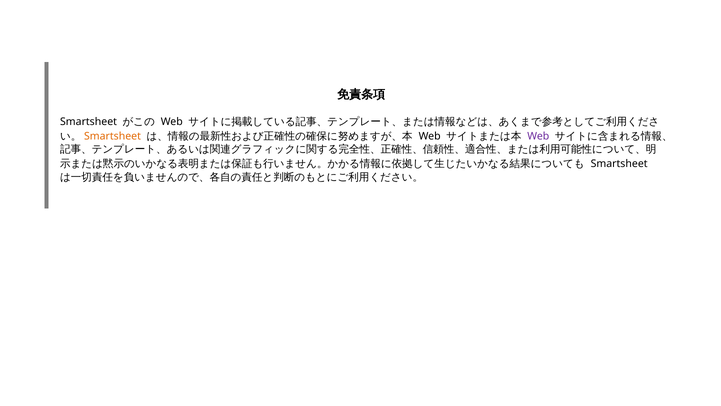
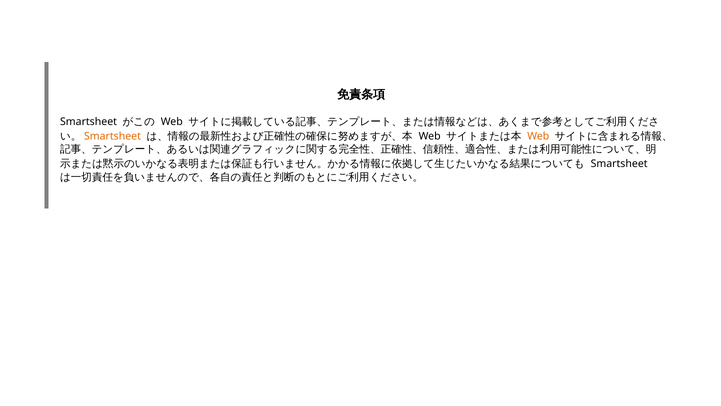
Web colour: purple -> orange (538, 136)
